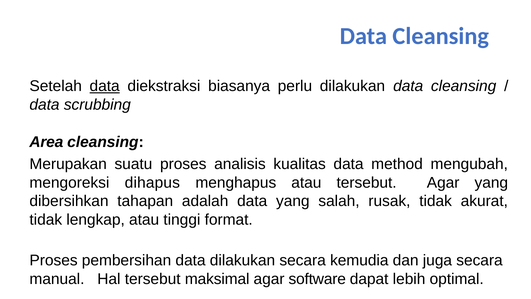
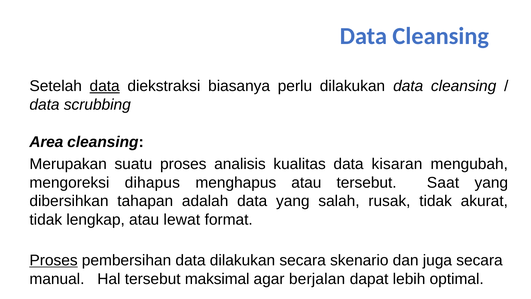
method: method -> kisaran (397, 164)
tersebut Agar: Agar -> Saat (443, 182)
tinggi: tinggi -> lewat (182, 220)
Proses underline: none -> present (54, 260)
kemudia: kemudia -> skenario (359, 260)
software: software -> berjalan (317, 279)
